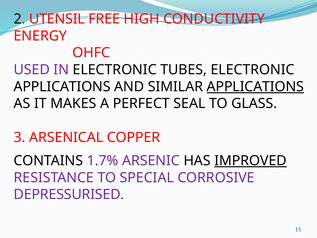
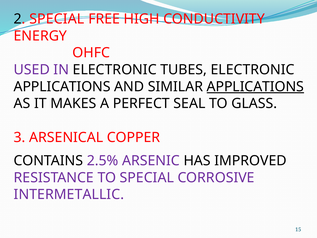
2 UTENSIL: UTENSIL -> SPECIAL (57, 19)
1.7%: 1.7% -> 2.5% (103, 161)
IMPROVED underline: present -> none (251, 161)
DEPRESSURISED: DEPRESSURISED -> INTERMETALLIC (69, 194)
